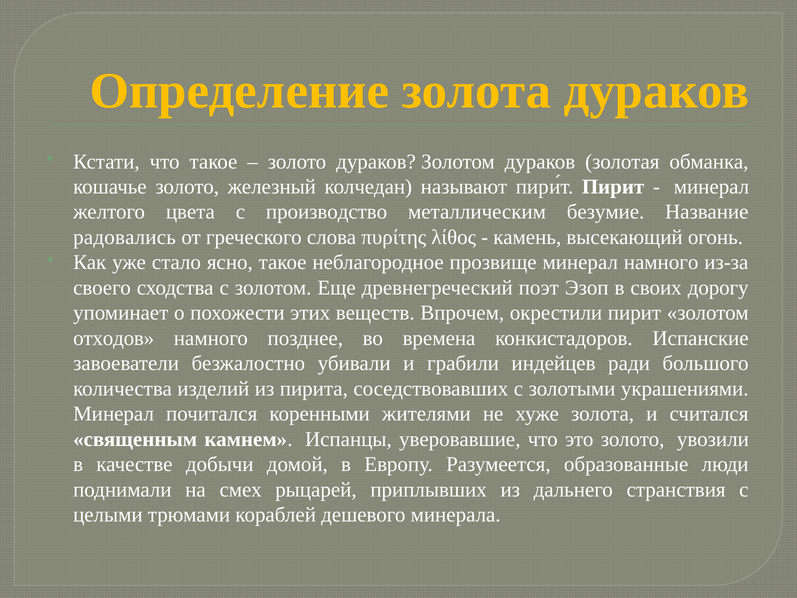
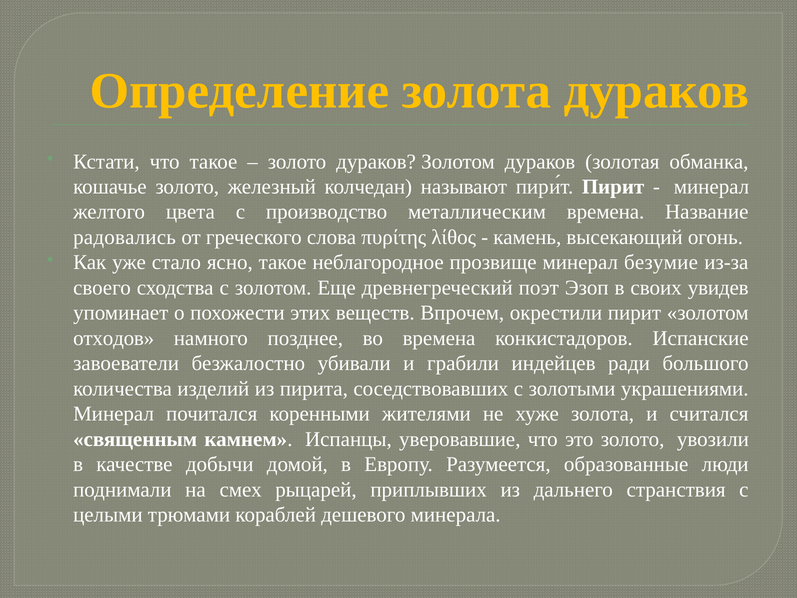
металлическим безумие: безумие -> времена (606, 212)
минерал намного: намного -> безумие (661, 262)
дорогу: дорогу -> увидев (718, 288)
